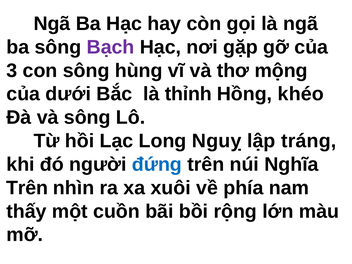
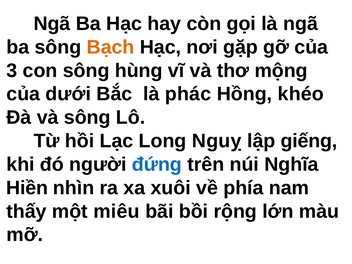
Bạch colour: purple -> orange (111, 47)
thỉnh: thỉnh -> phác (188, 94)
tráng: tráng -> giếng (309, 141)
Trên: Trên -> Hiền (27, 188)
cuồn: cuồn -> miêu (116, 211)
